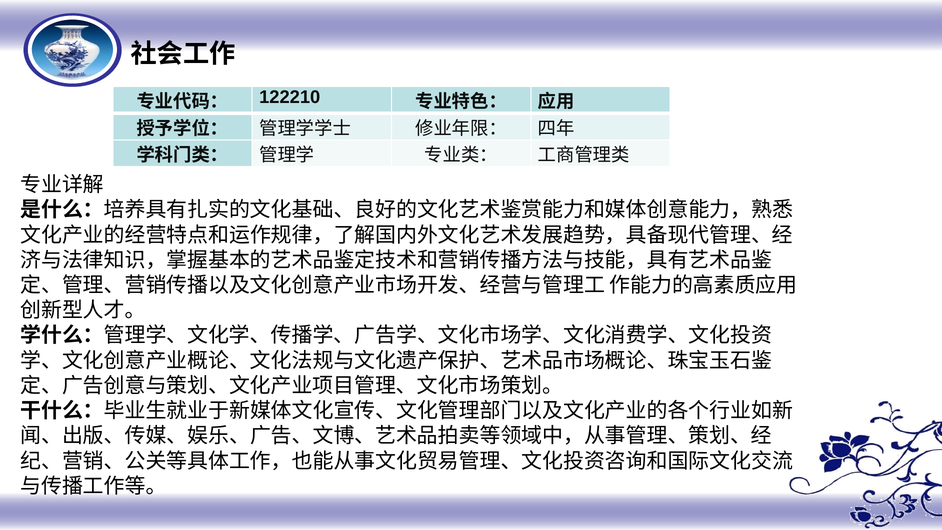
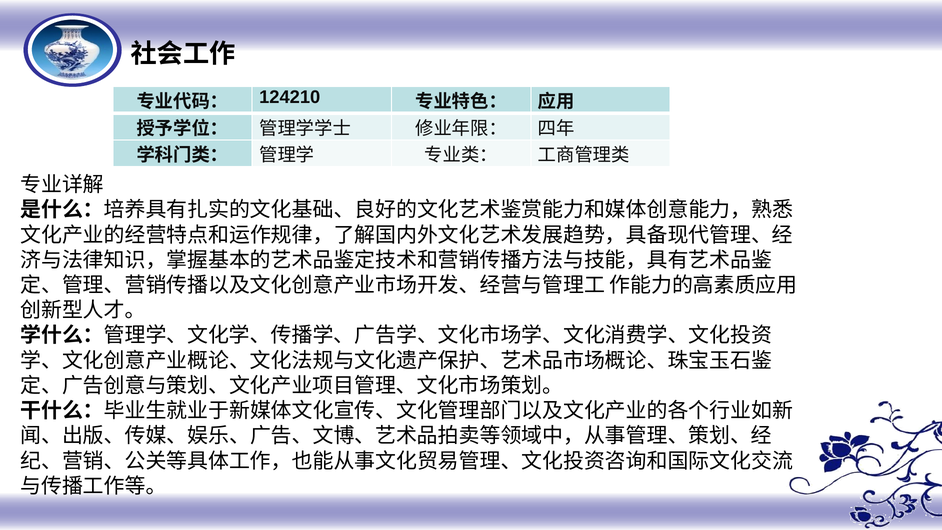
122210: 122210 -> 124210 (290, 97)
